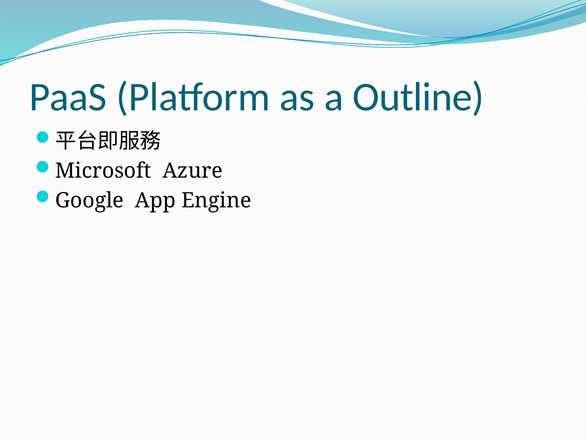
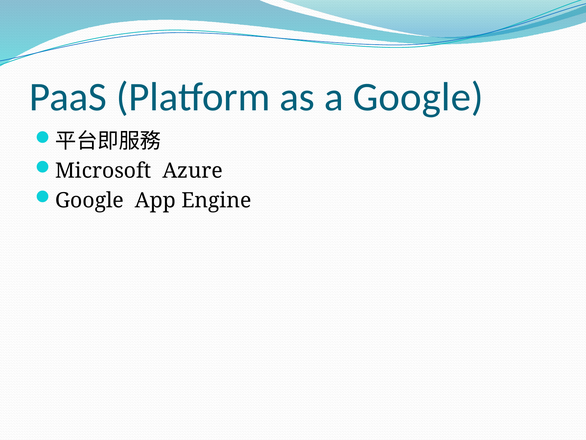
a Outline: Outline -> Google (418, 97)
